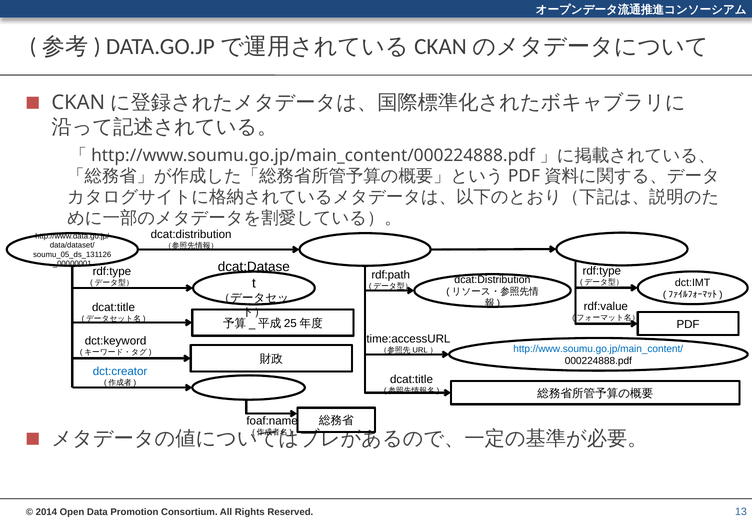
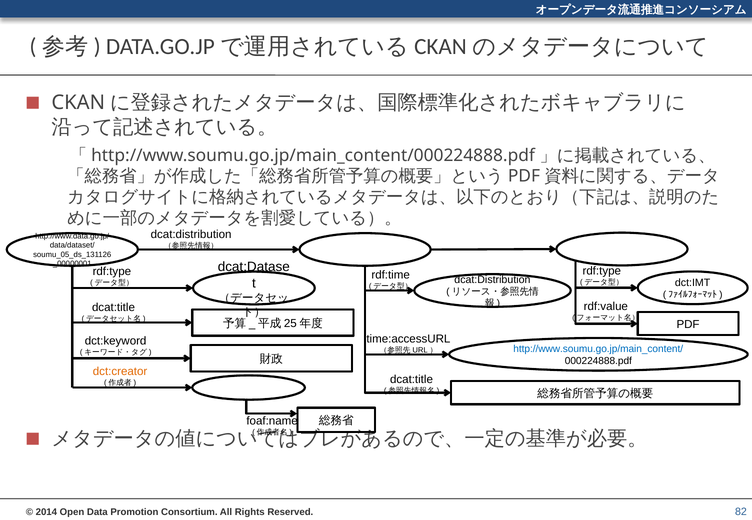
rdf:path: rdf:path -> rdf:time (391, 275)
dct:creator colour: blue -> orange (120, 372)
13: 13 -> 82 (741, 512)
